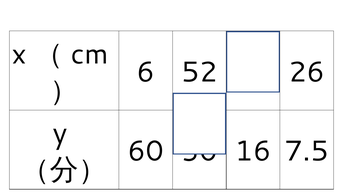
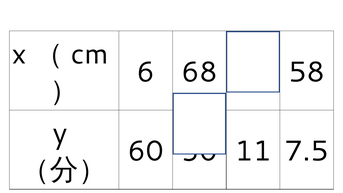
52: 52 -> 68 (199, 72)
26: 26 -> 58 (307, 72)
16: 16 -> 11 (253, 151)
